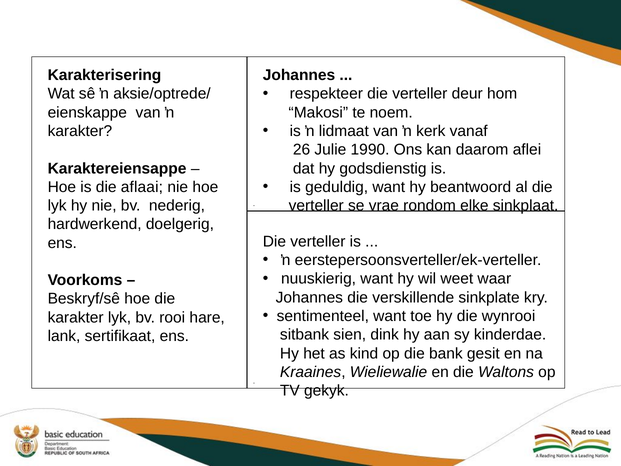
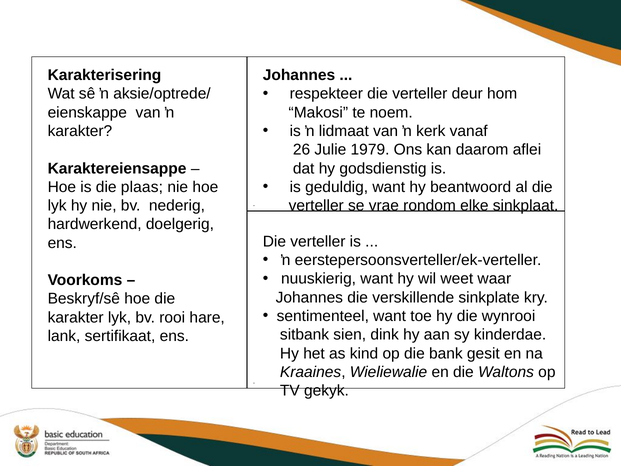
1990: 1990 -> 1979 (370, 150)
aflaai: aflaai -> plaas (142, 187)
